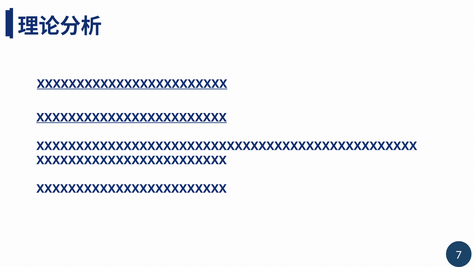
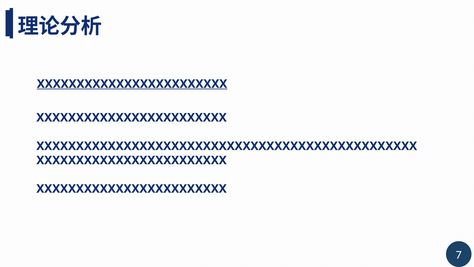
XXXXXXXXXXXXXXXXXXXXXXXX underline: present -> none (132, 117)
